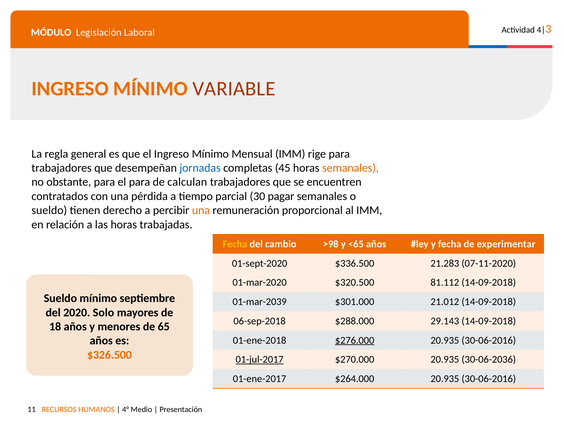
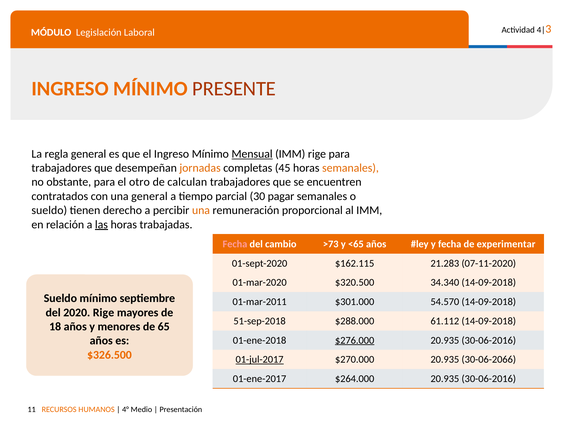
VARIABLE: VARIABLE -> PRESENTE (234, 89)
Mensual underline: none -> present (252, 154)
jornadas colour: blue -> orange (200, 168)
el para: para -> otro (139, 182)
una pérdida: pérdida -> general (149, 196)
las underline: none -> present (101, 224)
Fecha colour: yellow -> pink (235, 244)
>98: >98 -> >73 (331, 244)
$336.500: $336.500 -> $162.115 (355, 263)
81.112: 81.112 -> 34.340 (445, 282)
01-mar-2039: 01-mar-2039 -> 01-mar-2011 (260, 302)
21.012: 21.012 -> 54.570 (445, 302)
2020 Solo: Solo -> Rige (104, 312)
06-sep-2018: 06-sep-2018 -> 51-sep-2018 (260, 321)
29.143: 29.143 -> 61.112 (445, 321)
30-06-2036: 30-06-2036 -> 30-06-2066 (489, 359)
